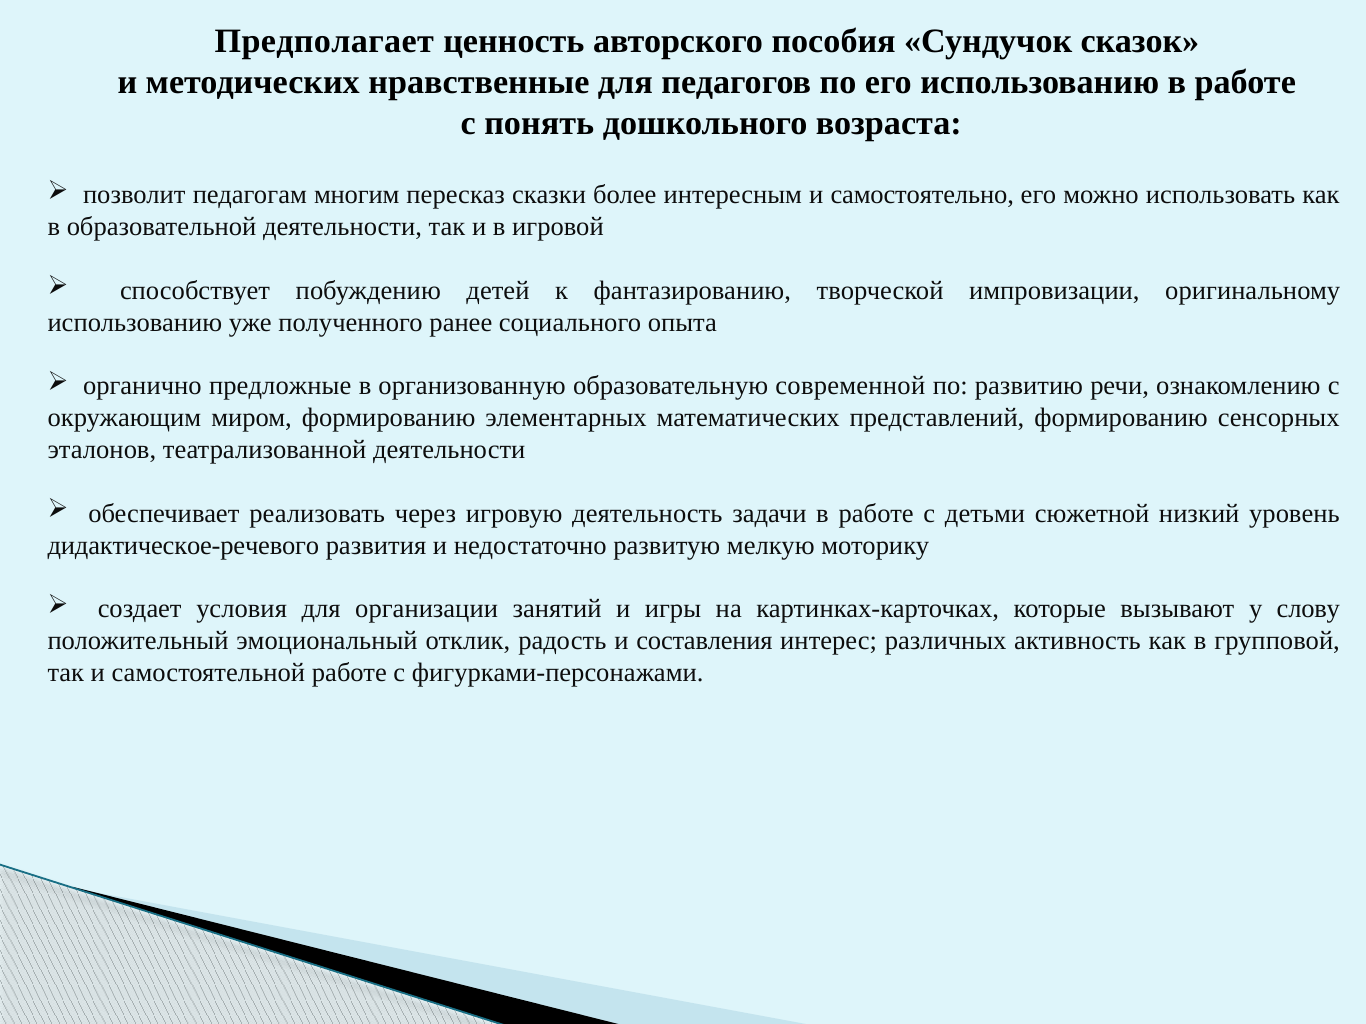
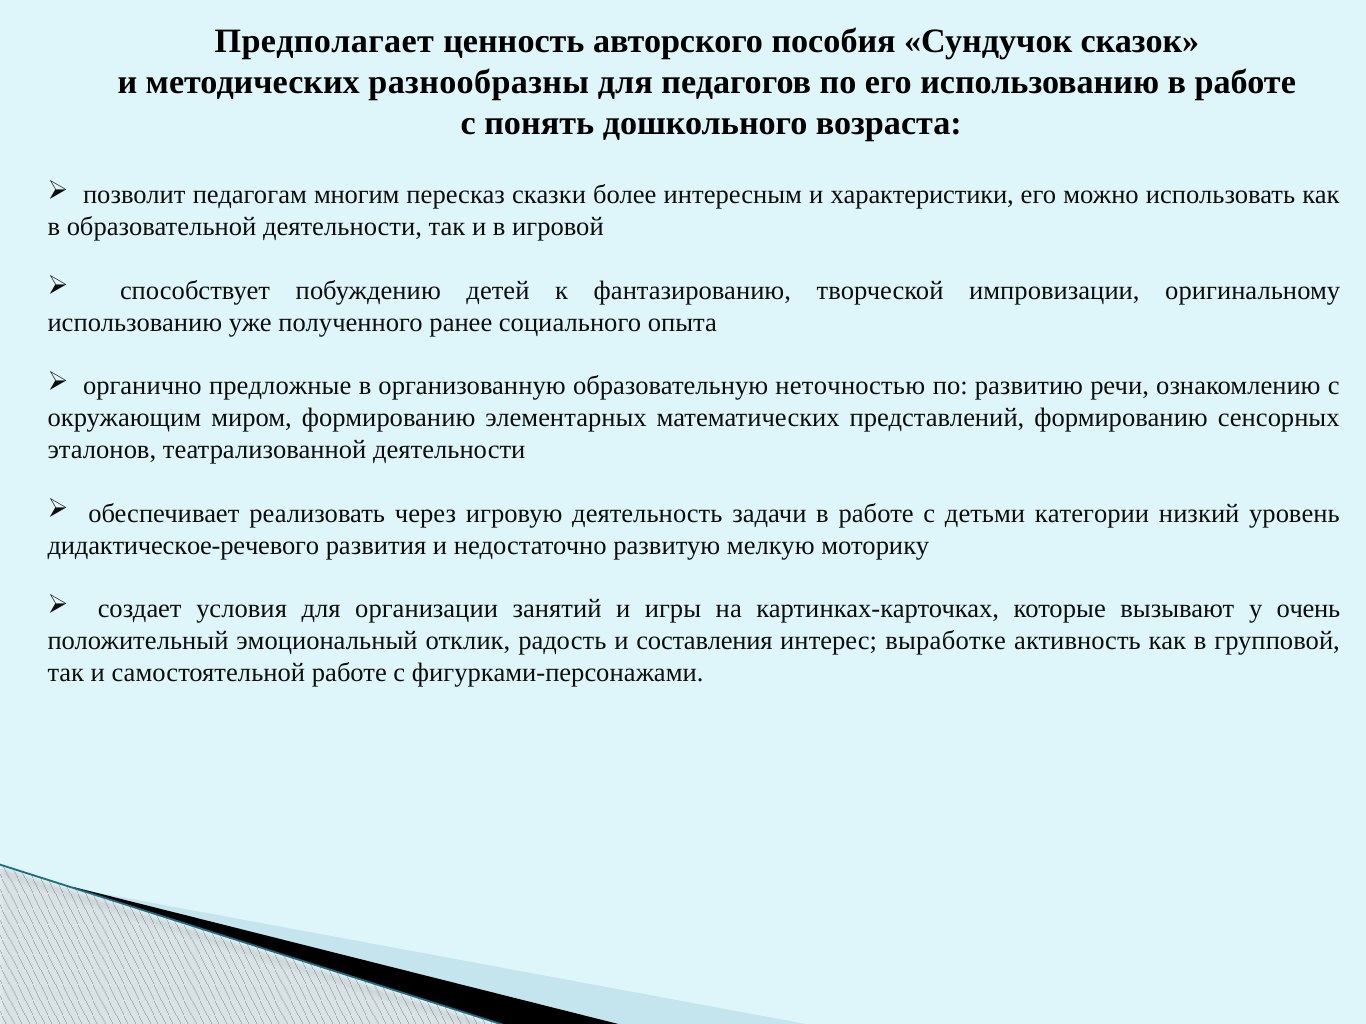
нравственные: нравственные -> разнообразны (479, 82)
самостоятельно: самостоятельно -> характеристики (922, 195)
современной: современной -> неточностью (850, 386)
сюжетной: сюжетной -> категории (1092, 514)
слову: слову -> очень (1308, 609)
различных: различных -> выработке (946, 641)
